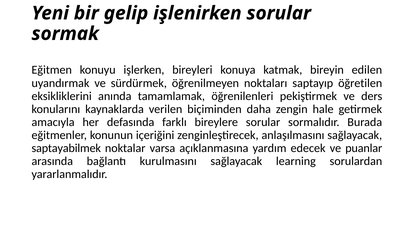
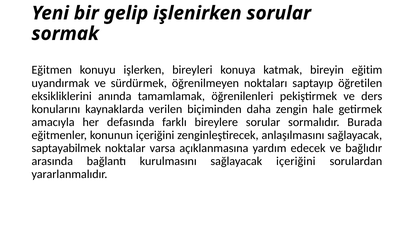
edilen: edilen -> eğitim (367, 70)
puanlar: puanlar -> bağlıdır (364, 148)
sağlayacak learning: learning -> içeriğini (296, 161)
